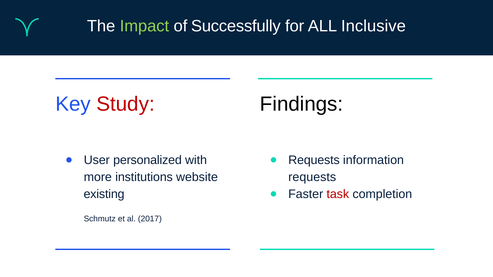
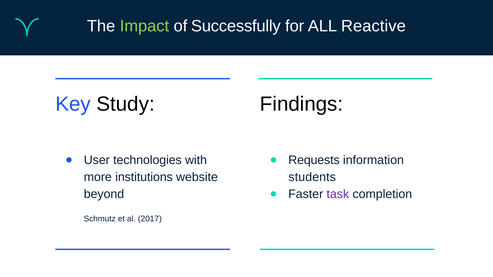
Inclusive: Inclusive -> Reactive (373, 26)
Study colour: red -> black (126, 104)
personalized: personalized -> technologies (147, 160)
requests: requests -> students (312, 177)
task colour: red -> purple (338, 194)
existing: existing -> beyond (104, 194)
